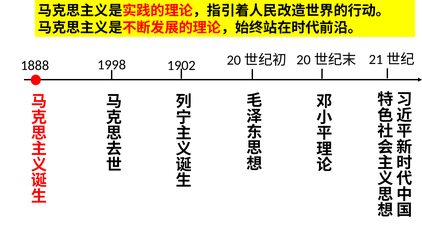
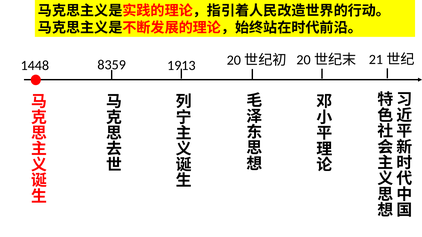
1998: 1998 -> 8359 (112, 65)
1888: 1888 -> 1448 (35, 66)
1902: 1902 -> 1913 (181, 66)
